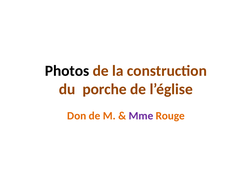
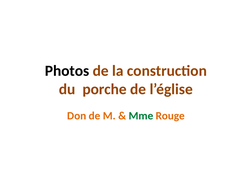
Mme colour: purple -> green (141, 116)
